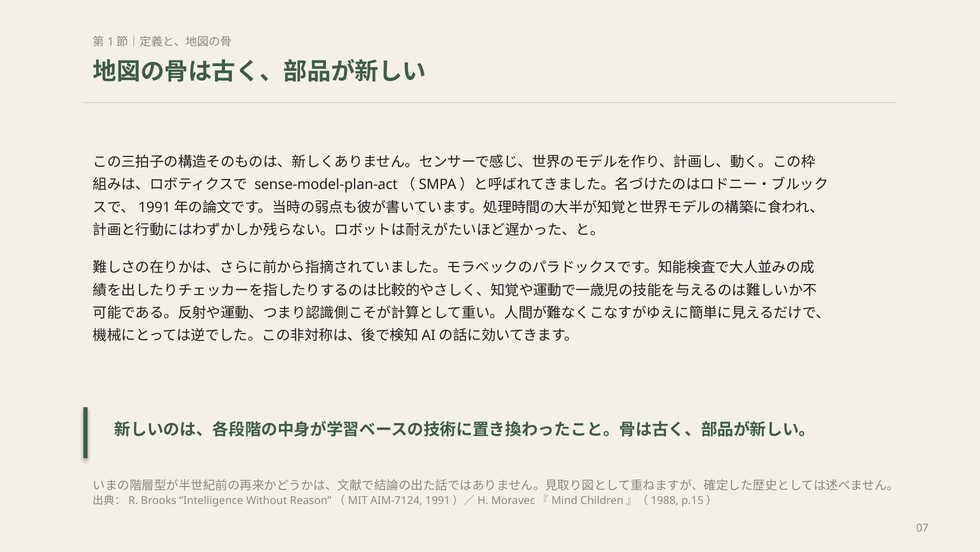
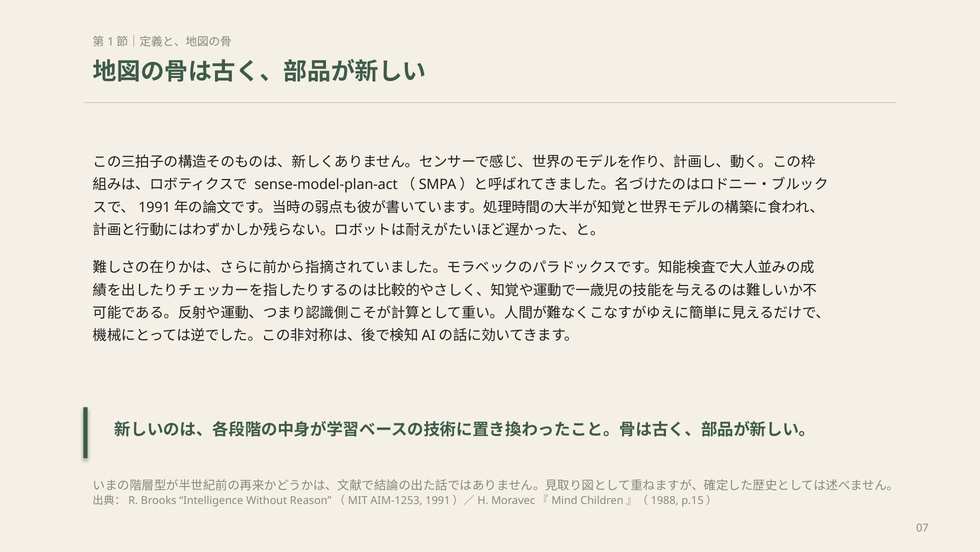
AIM-7124: AIM-7124 -> AIM-1253 (396, 500)
